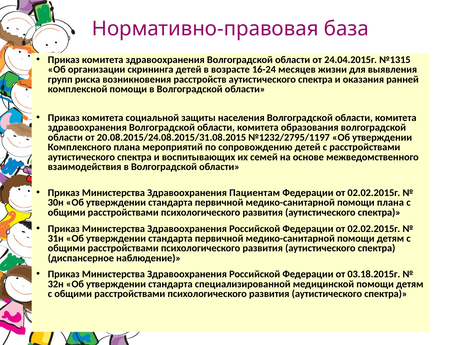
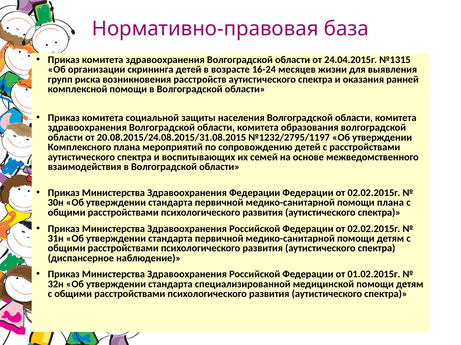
Здравоохранения Пациентам: Пациентам -> Федерации (255, 193)
03.18.2015г: 03.18.2015г -> 01.02.2015г (374, 275)
